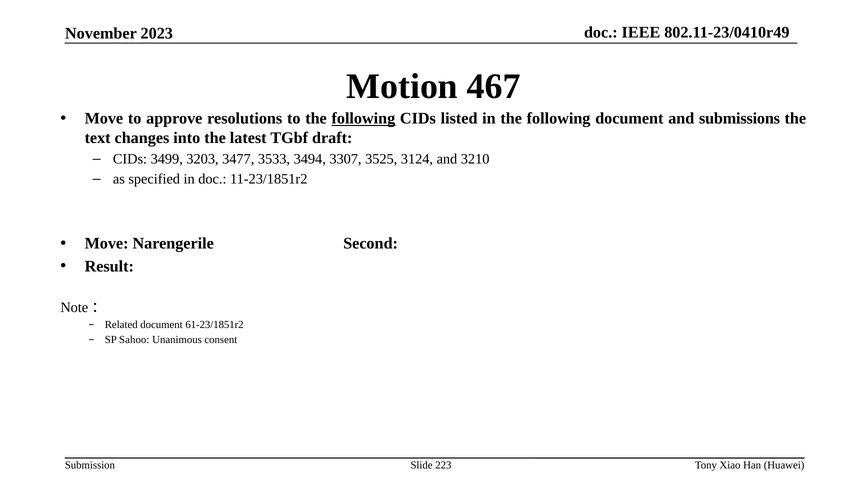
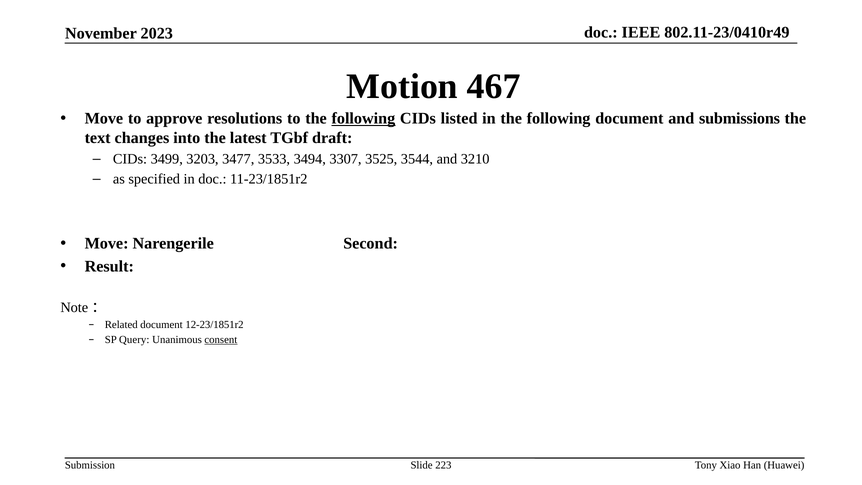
3124: 3124 -> 3544 (417, 159)
61-23/1851r2: 61-23/1851r2 -> 12-23/1851r2 (215, 324)
Sahoo: Sahoo -> Query (134, 339)
consent underline: none -> present (221, 339)
